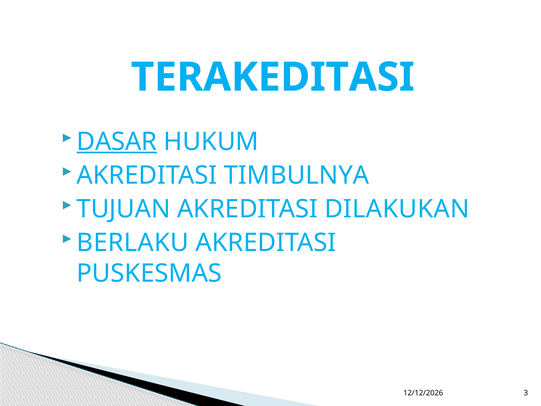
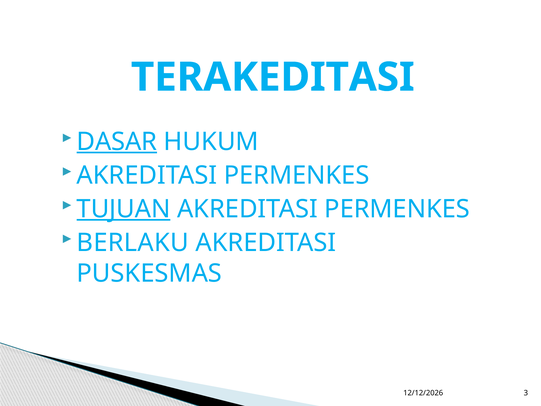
TIMBULNYA: TIMBULNYA -> PERMENKES (297, 175)
TUJUAN underline: none -> present (124, 209)
DILAKUKAN: DILAKUKAN -> PERMENKES (397, 209)
